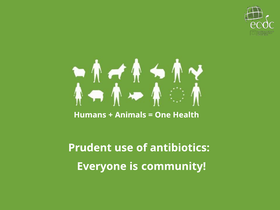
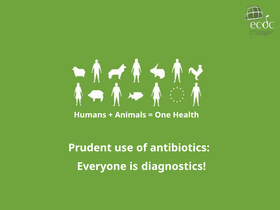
community: community -> diagnostics (174, 166)
